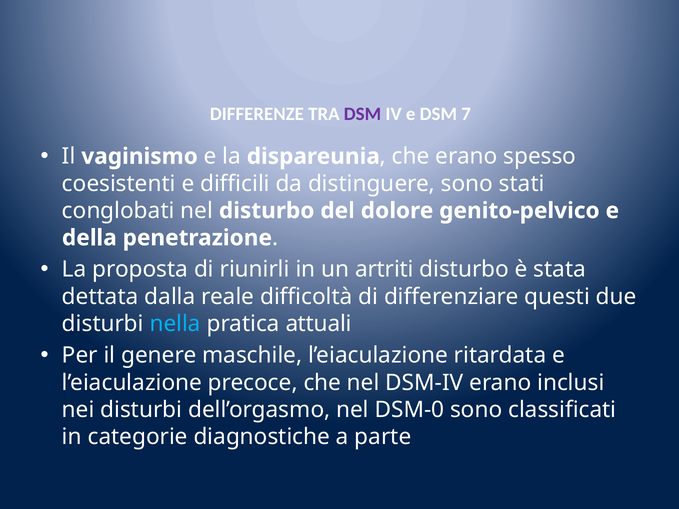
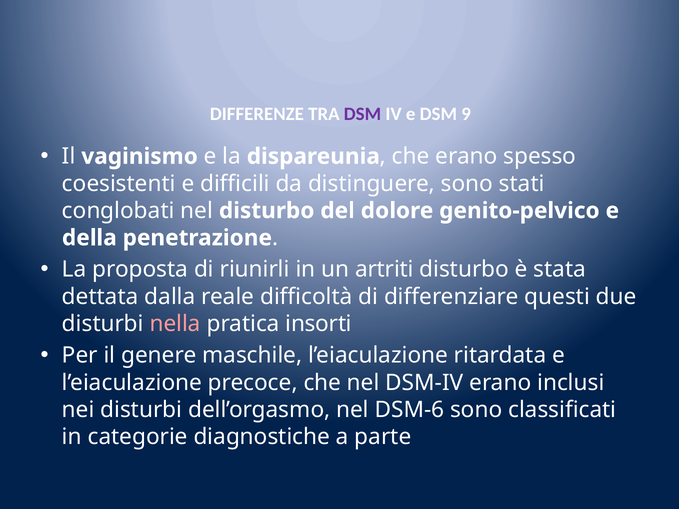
7: 7 -> 9 (466, 114)
nella colour: light blue -> pink (175, 324)
attuali: attuali -> insorti (319, 324)
DSM-0: DSM-0 -> DSM-6 (409, 410)
